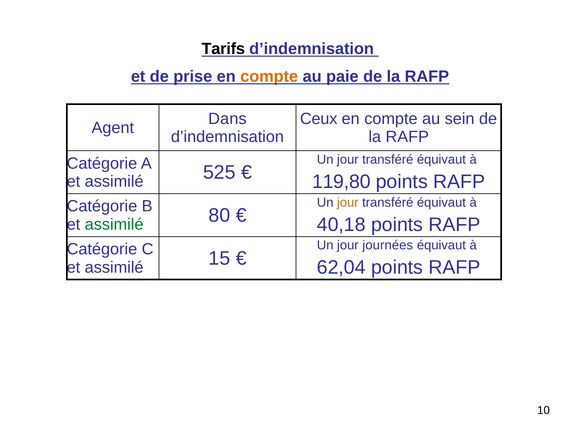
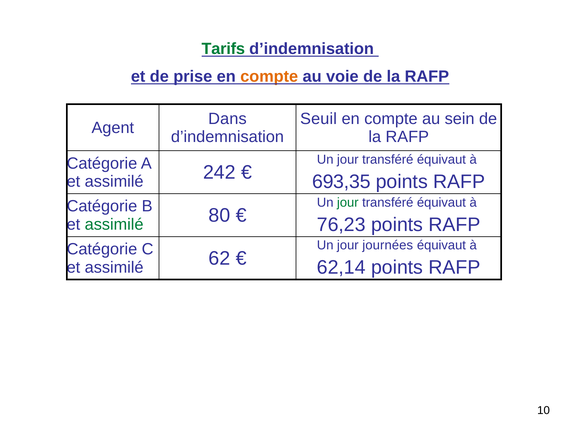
Tarifs colour: black -> green (223, 49)
paie: paie -> voie (342, 77)
Ceux: Ceux -> Seuil (319, 119)
119,80: 119,80 -> 693,35 (341, 182)
525: 525 -> 242 (219, 172)
jour colour: orange -> green (348, 202)
40,18: 40,18 -> 76,23 (341, 224)
62,04: 62,04 -> 62,14 (341, 267)
15: 15 -> 62 (219, 258)
